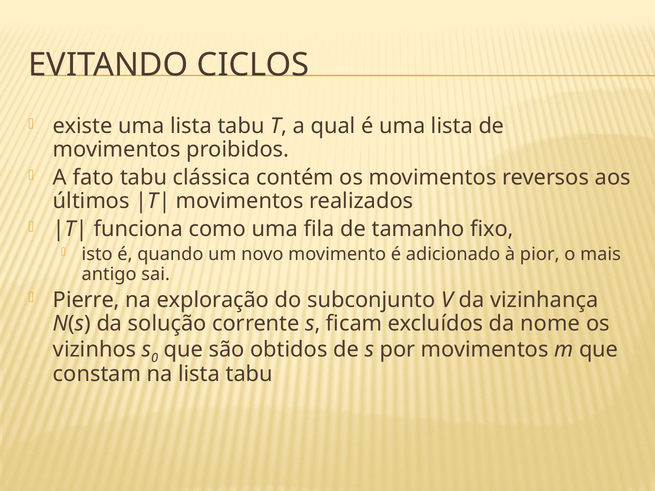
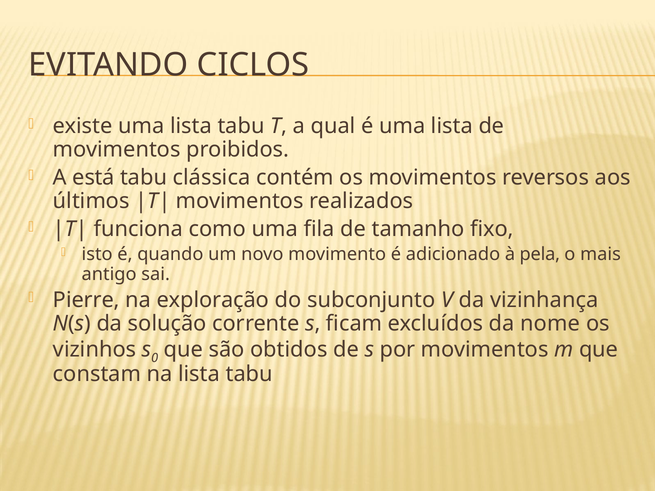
fato: fato -> está (94, 178)
pior: pior -> pela (540, 255)
